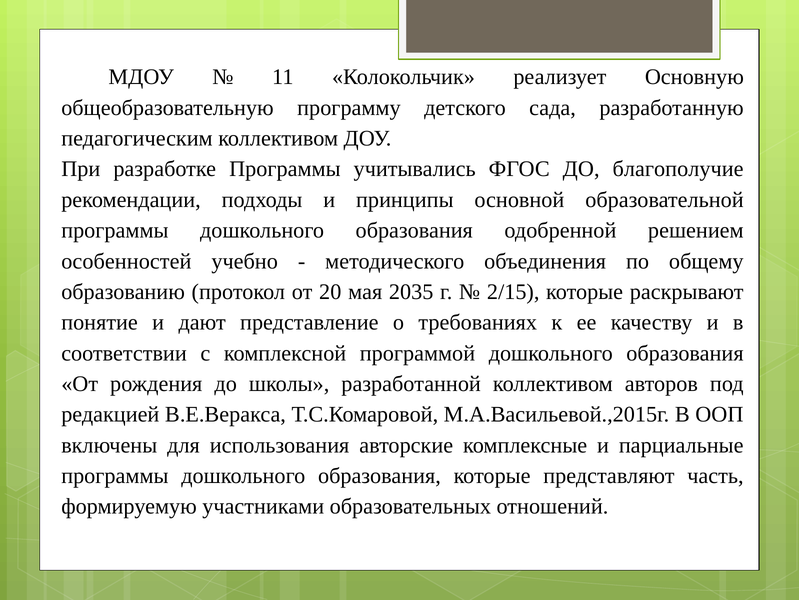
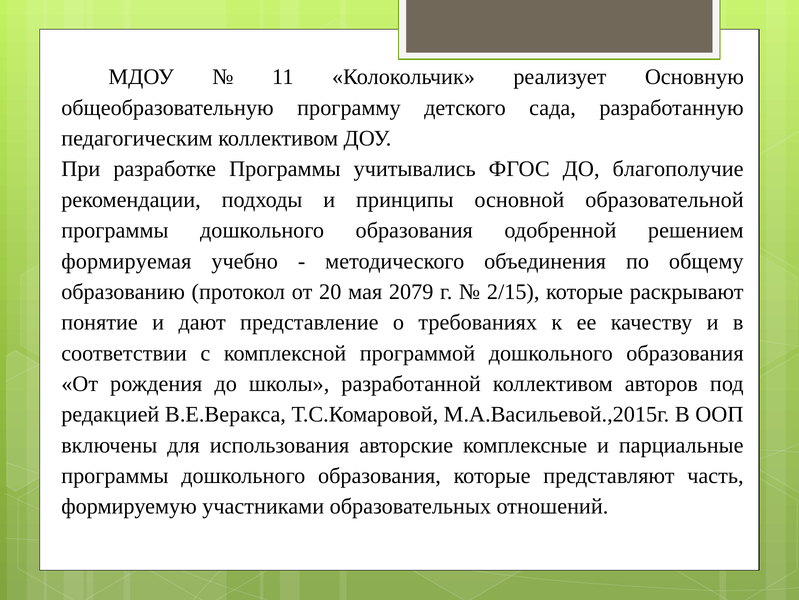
особенностей: особенностей -> формируемая (126, 261)
2035: 2035 -> 2079 (411, 291)
